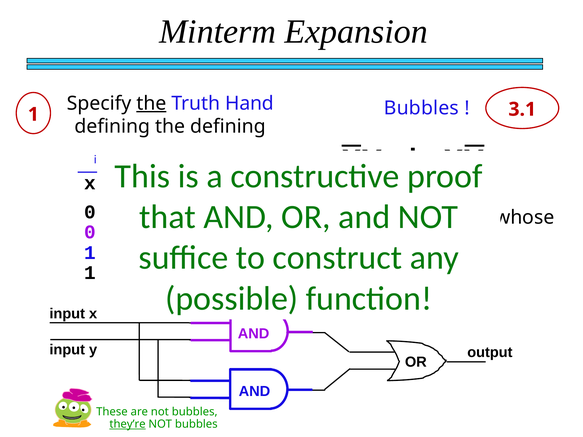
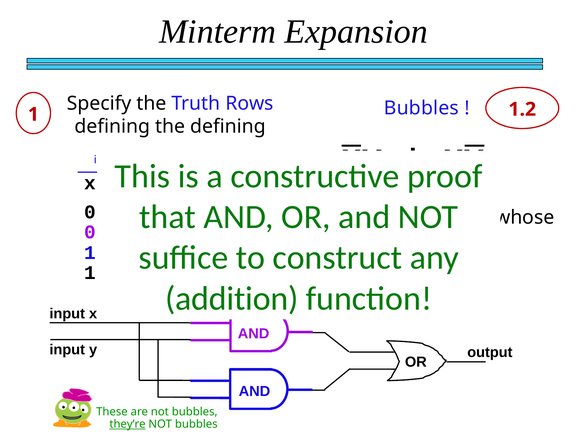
the underline: present -> none (151, 103)
Hand: Hand -> Rows (249, 103)
3.1: 3.1 -> 1.2 (522, 109)
possible: possible -> addition (232, 299)
